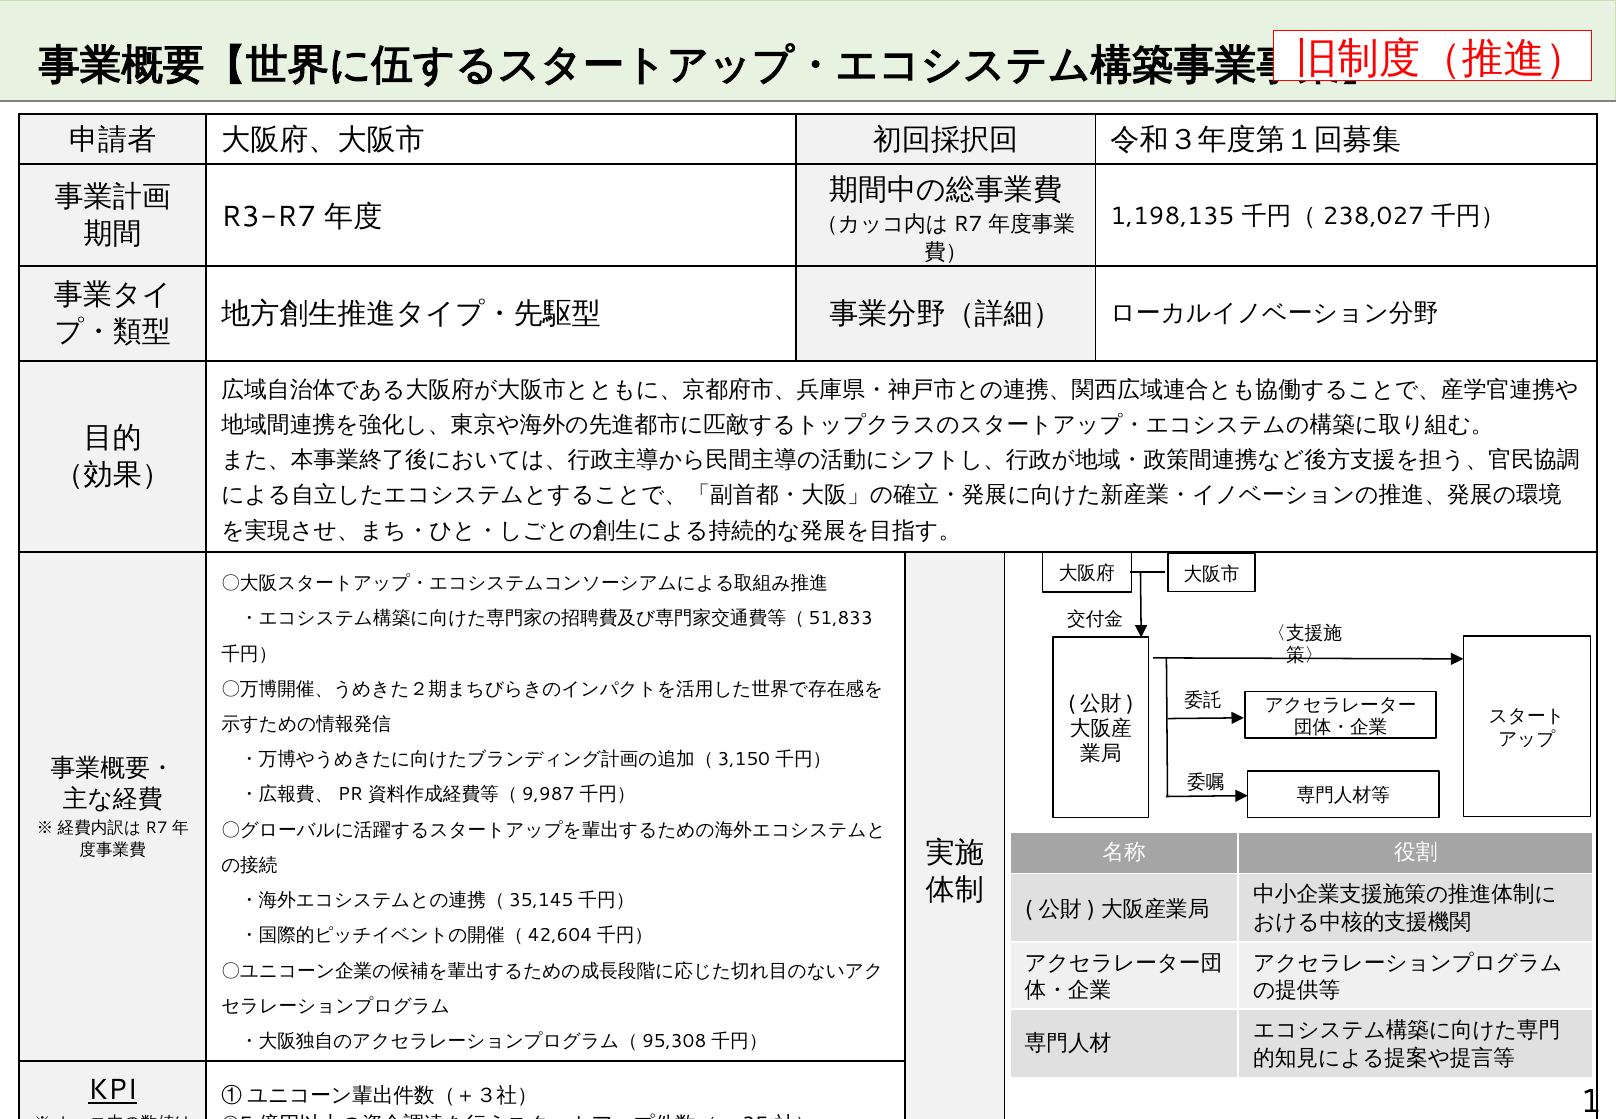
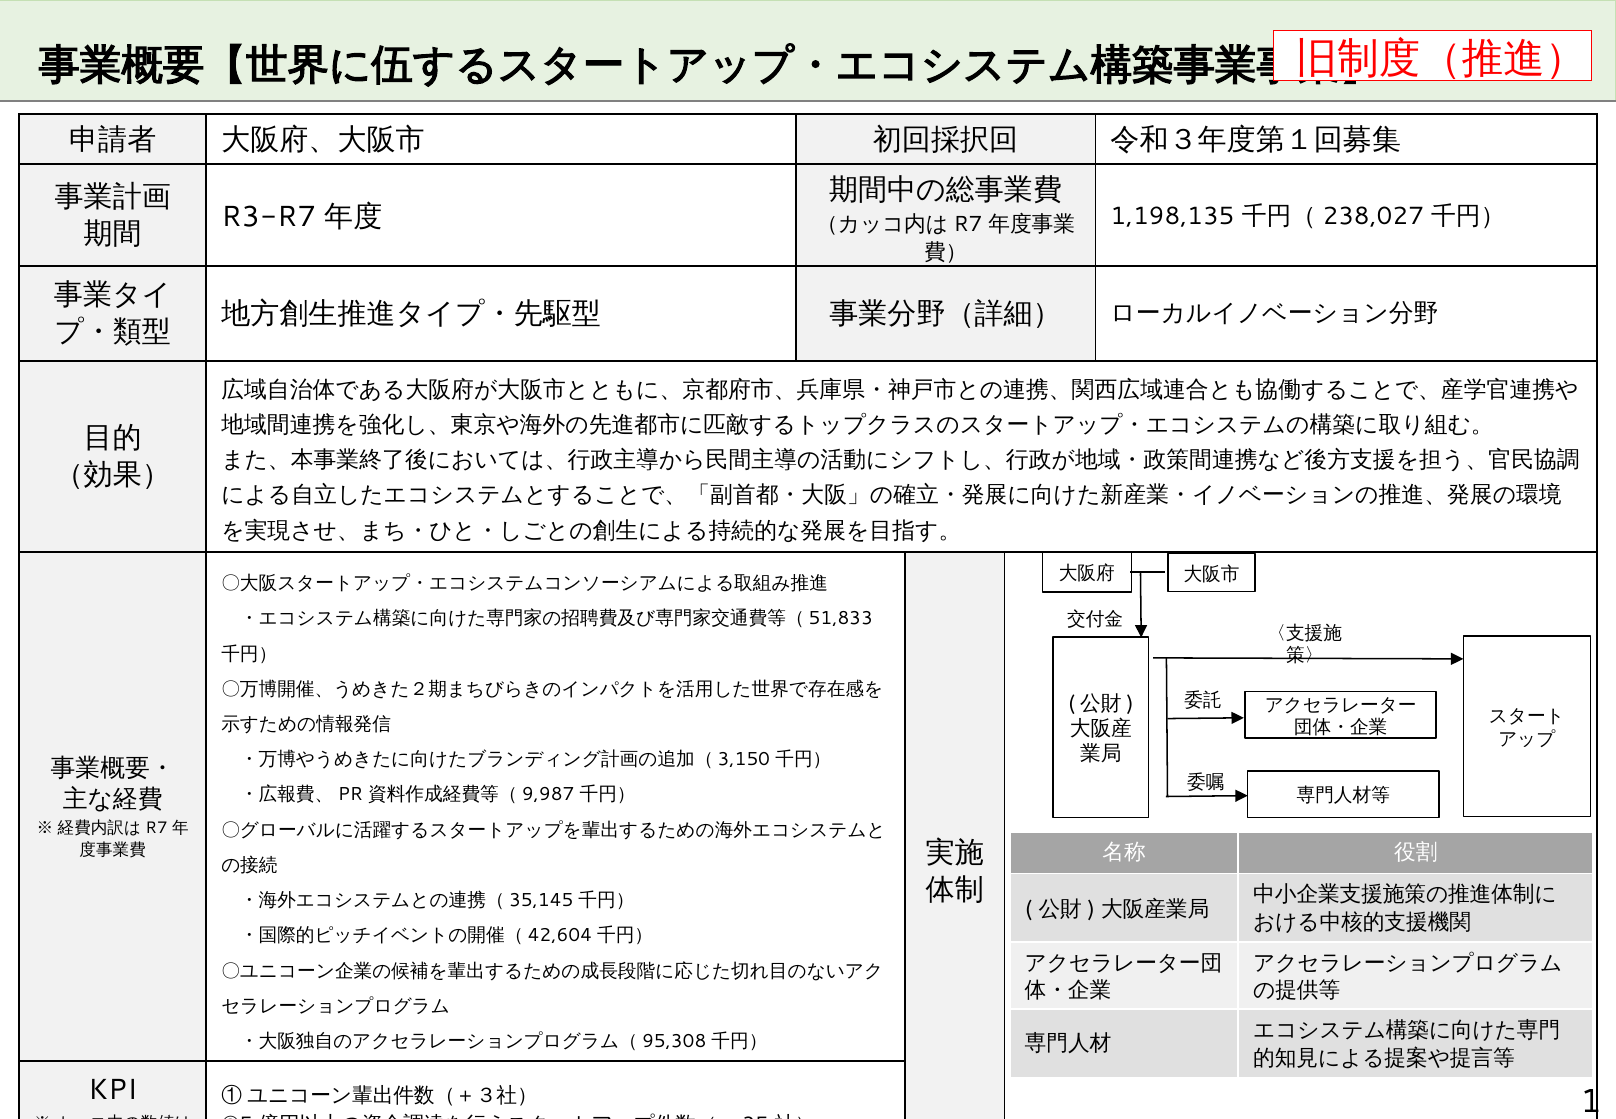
KPI underline: present -> none (113, 1090)
